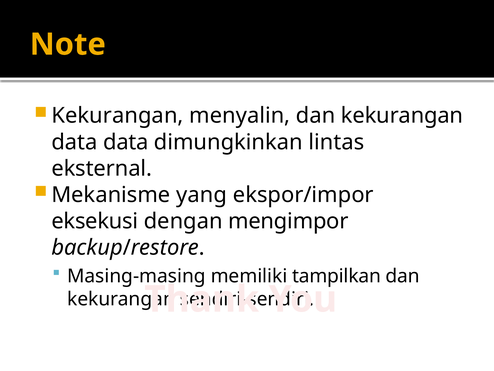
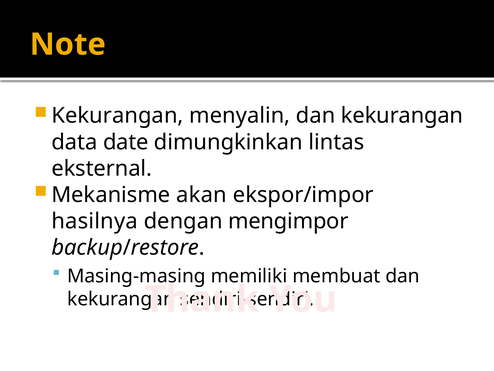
data data: data -> date (126, 142)
yang: yang -> akan (202, 195)
eksekusi: eksekusi -> hasilnya (95, 221)
tampilkan: tampilkan -> membuat (336, 276)
